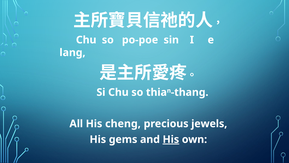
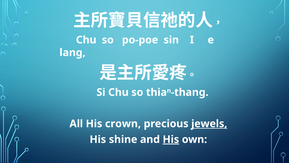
cheng: cheng -> crown (123, 123)
jewels underline: none -> present (209, 123)
gems: gems -> shine (123, 139)
